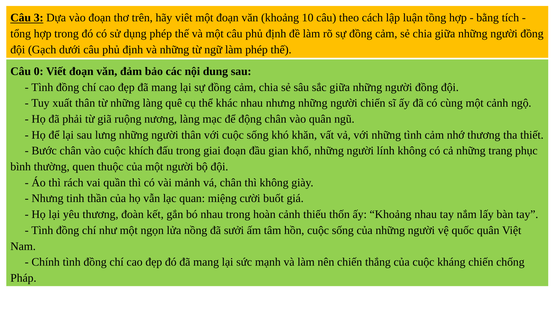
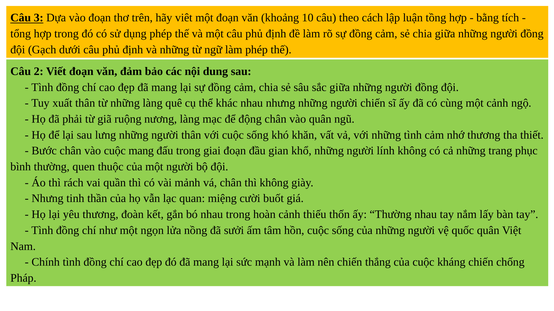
0: 0 -> 2 (39, 71)
cuộc khích: khích -> mang (141, 151)
ấy Khoảng: Khoảng -> Thường (391, 215)
